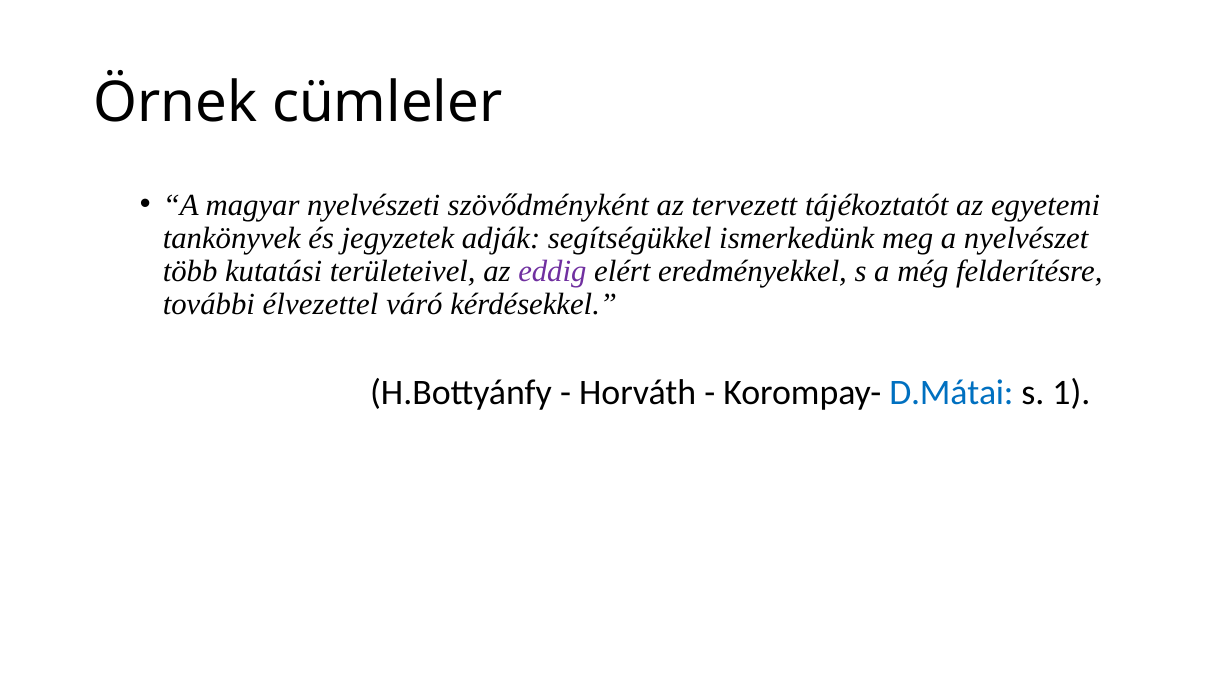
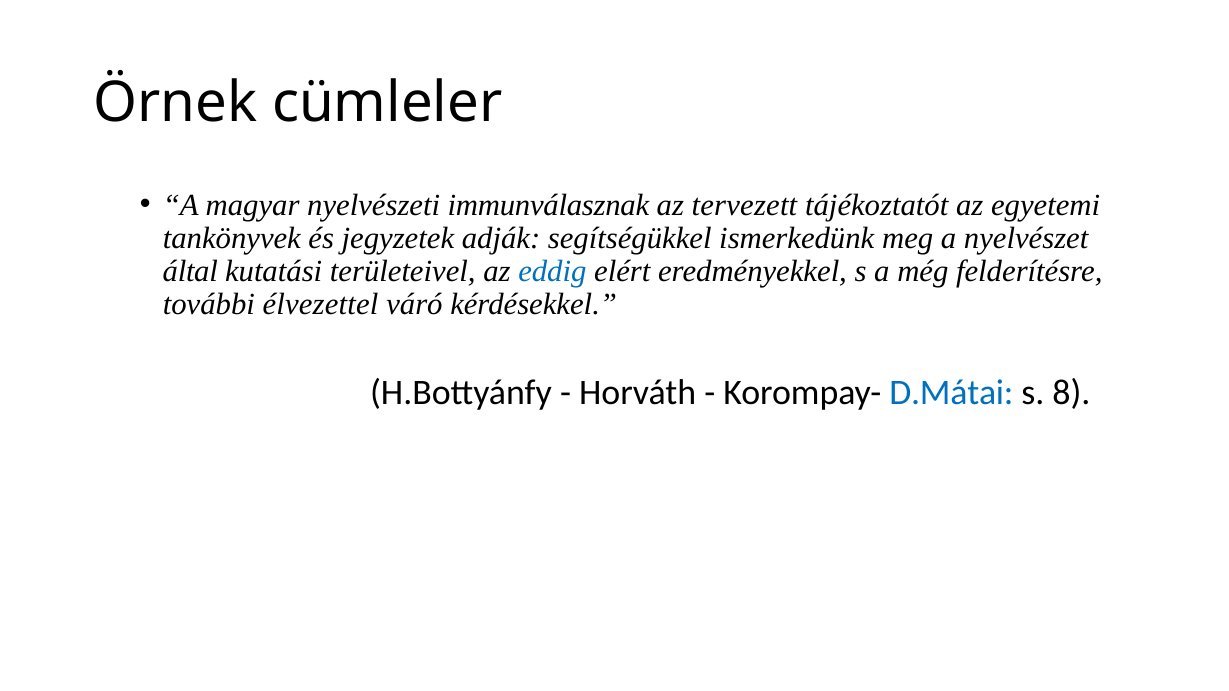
szövődményként: szövődményként -> immunválasznak (548, 205)
több: több -> által (190, 271)
eddig colour: purple -> blue (552, 271)
1: 1 -> 8 (1071, 393)
